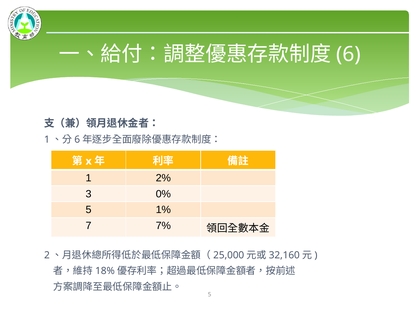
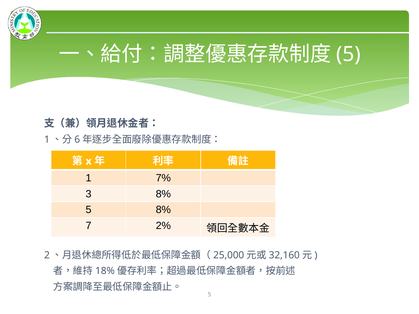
6: 6 -> 5 (348, 54)
2%: 2% -> 7% (163, 178)
3 0%: 0% -> 8% (163, 194)
5 1%: 1% -> 8% (163, 210)
7%: 7% -> 2% (163, 226)
